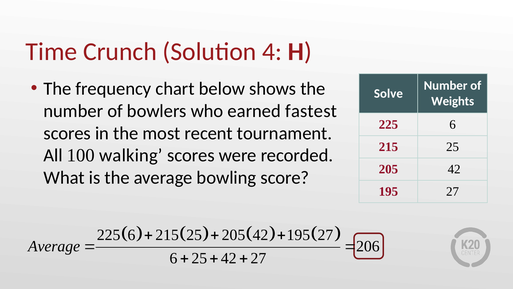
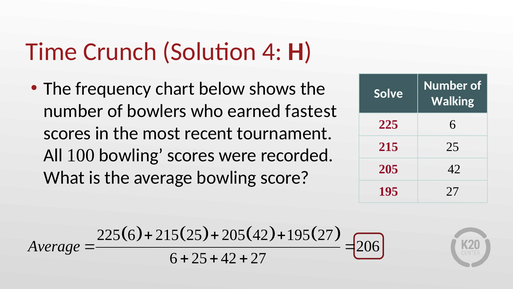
Weights: Weights -> Walking (453, 101)
100 walking: walking -> bowling (131, 155)
